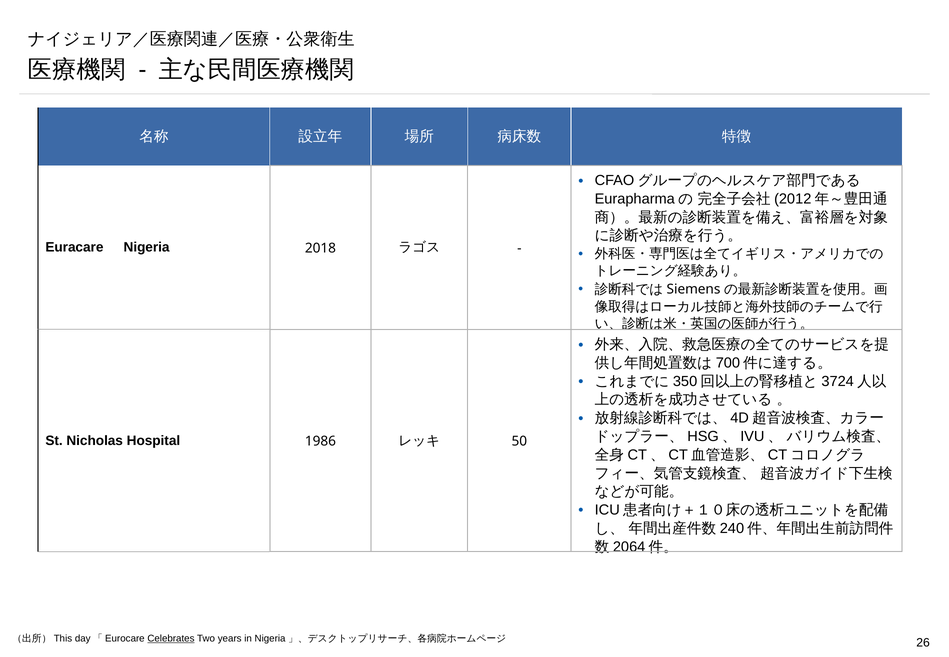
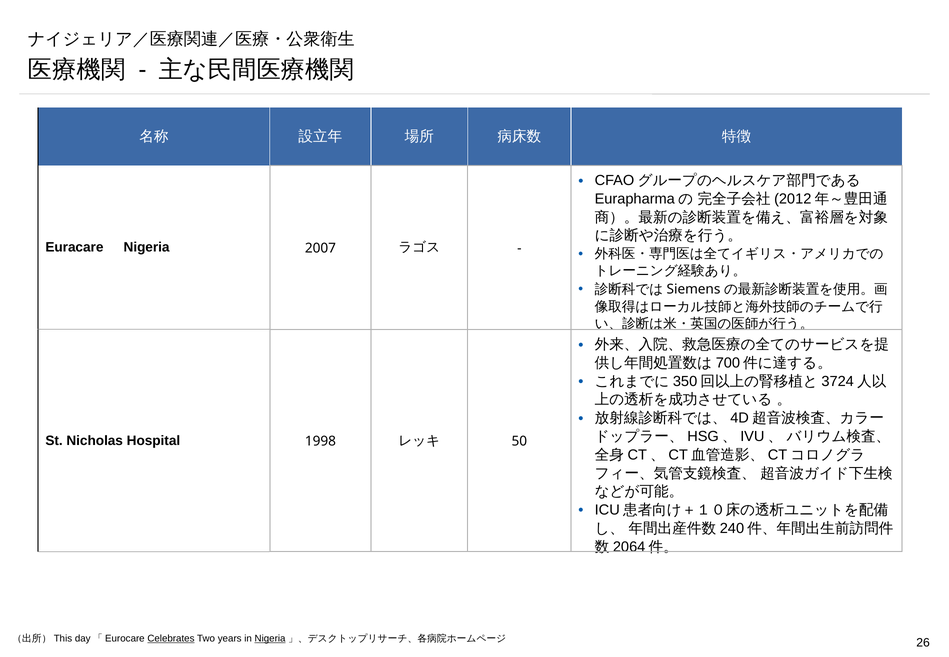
2018: 2018 -> 2007 (320, 248)
1986: 1986 -> 1998 (320, 441)
Nigeria underline: none -> present (270, 639)
